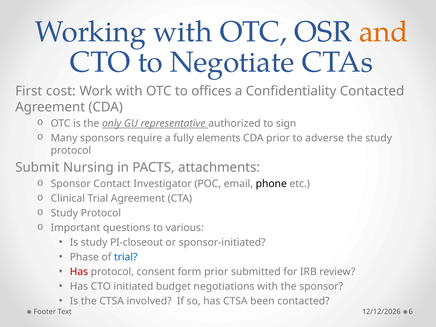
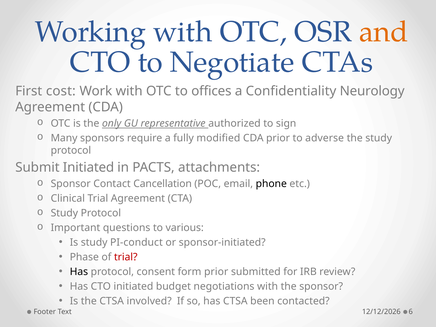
Confidentiality Contacted: Contacted -> Neurology (372, 91)
elements: elements -> modified (218, 138)
Submit Nursing: Nursing -> Initiated (88, 168)
Investigator: Investigator -> Cancellation (163, 184)
PI-closeout: PI-closeout -> PI-conduct (136, 242)
trial colour: blue -> red (126, 257)
Has colour: red -> black (79, 272)
